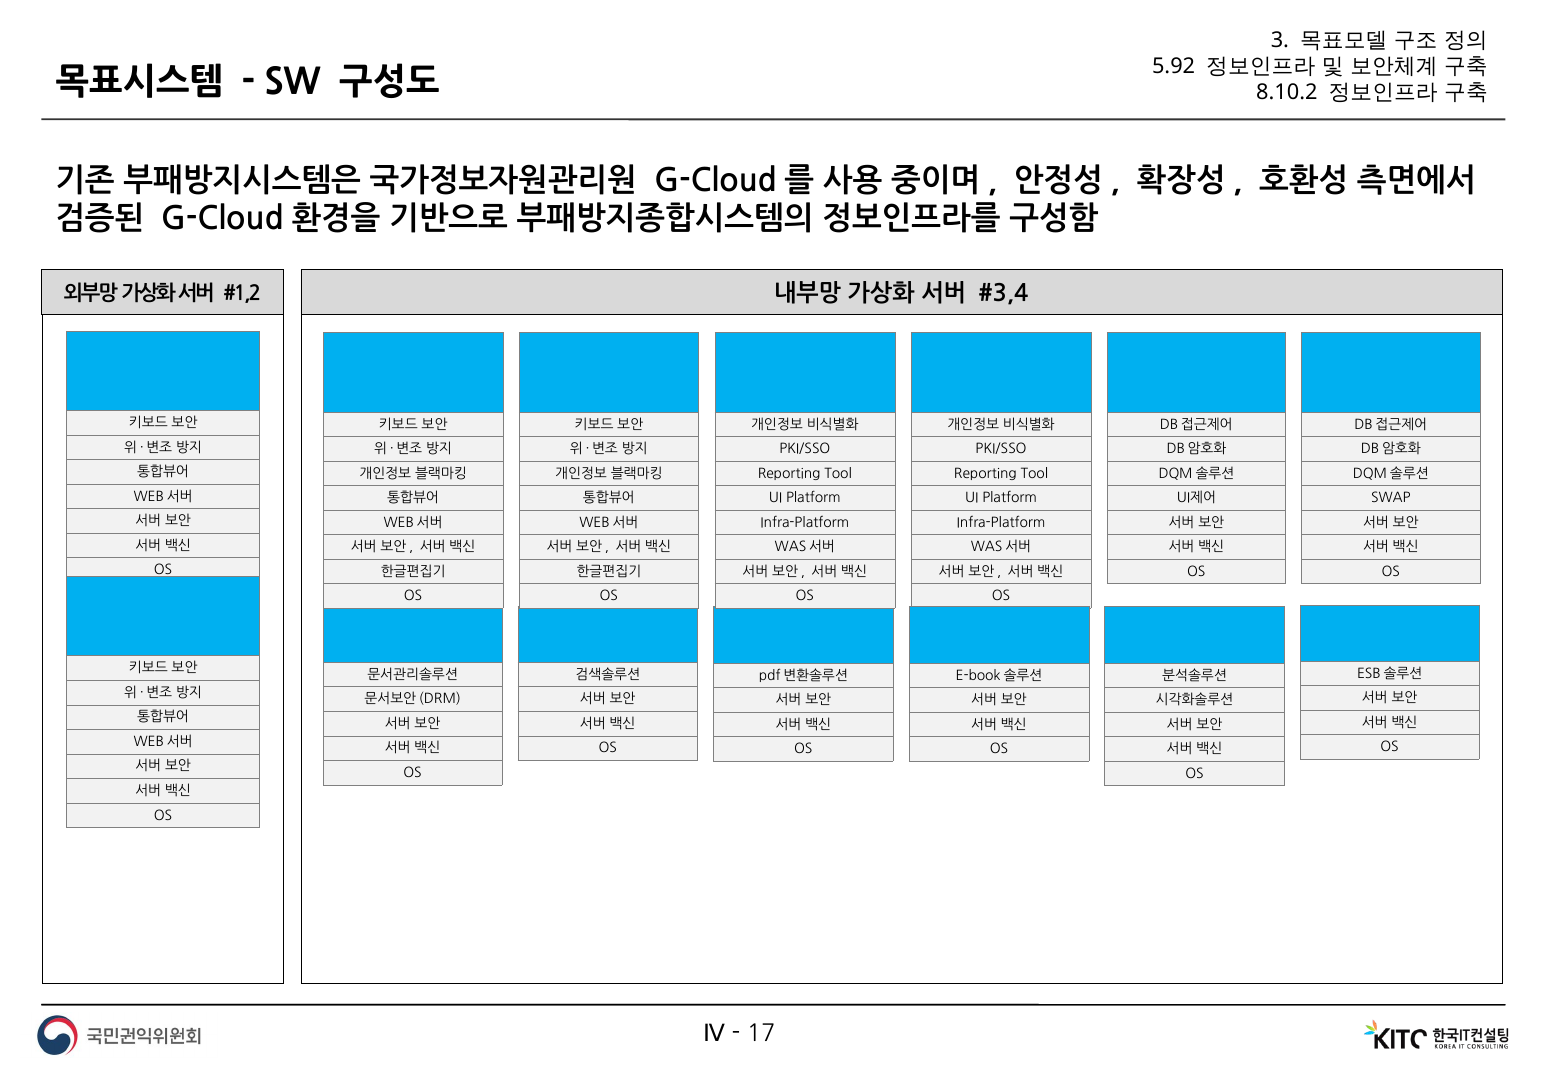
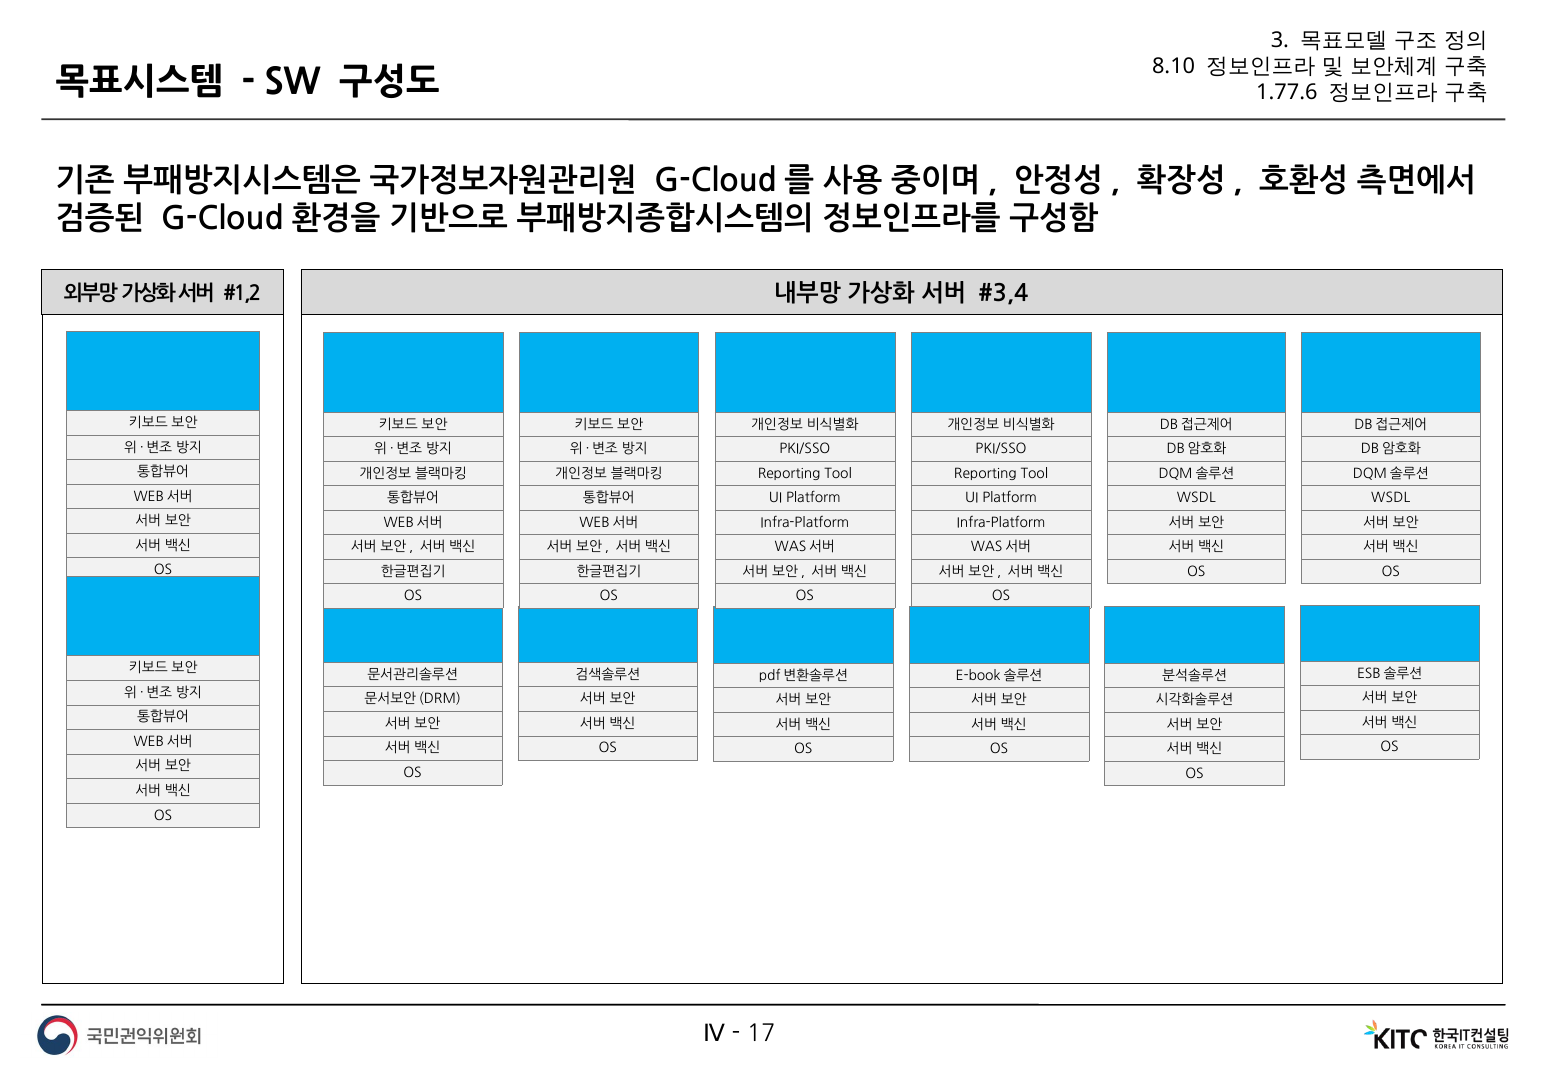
5.92: 5.92 -> 8.10 (1174, 67)
8.10.2: 8.10.2 -> 1.77.6 (1287, 93)
UI제어: UI제어 -> WSDL (1196, 498)
SWAP: SWAP -> WSDL (1391, 498)
